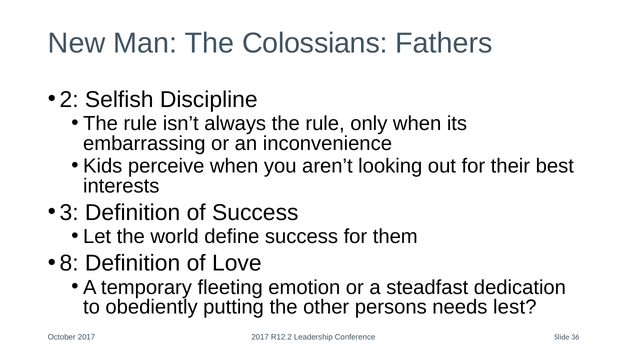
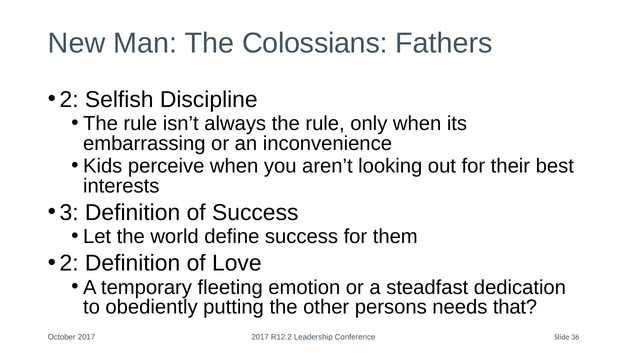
8: 8 -> 2 (69, 263)
lest: lest -> that (515, 307)
